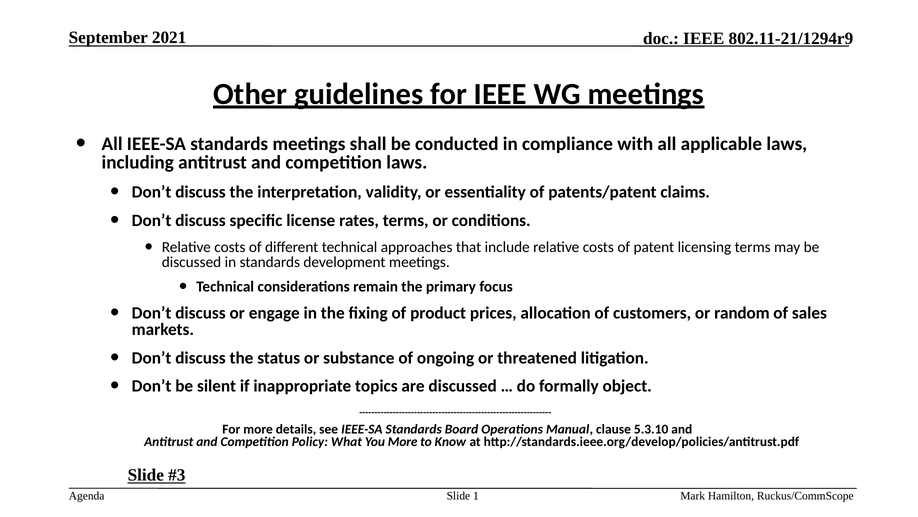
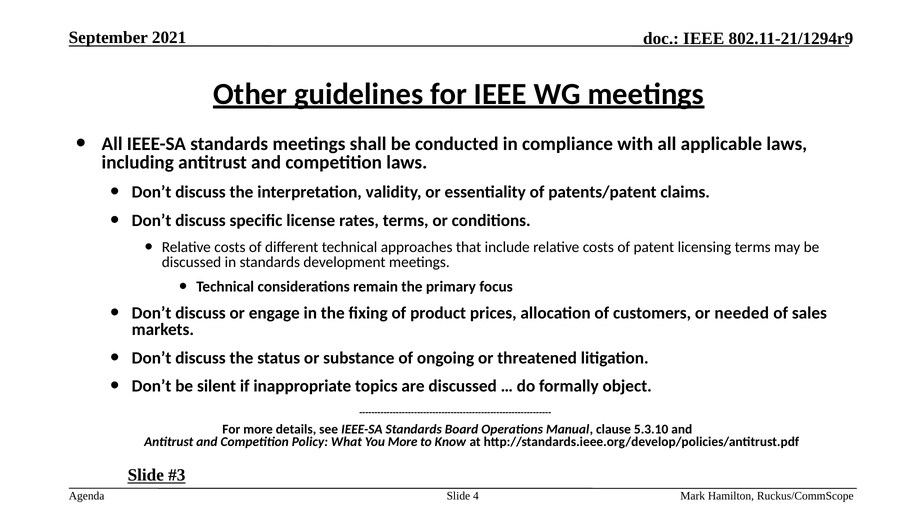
random: random -> needed (742, 313)
1: 1 -> 4 (476, 495)
